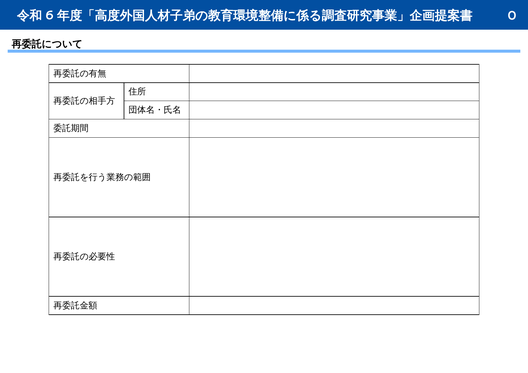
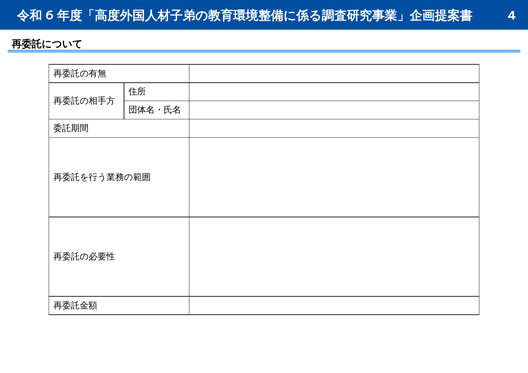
0: 0 -> 4 (512, 16)
